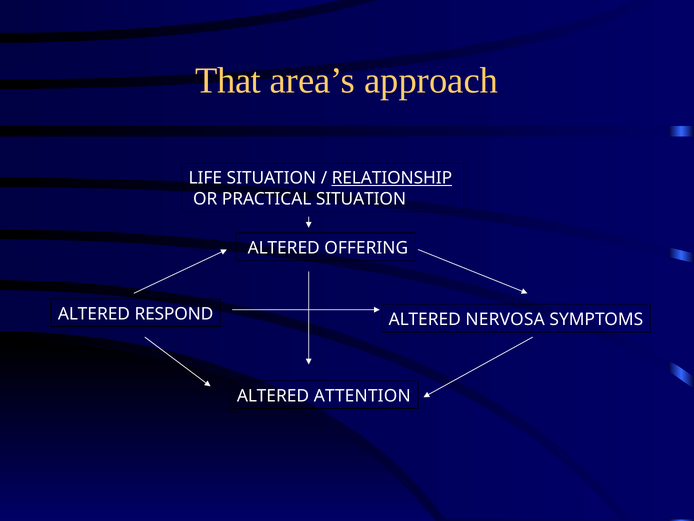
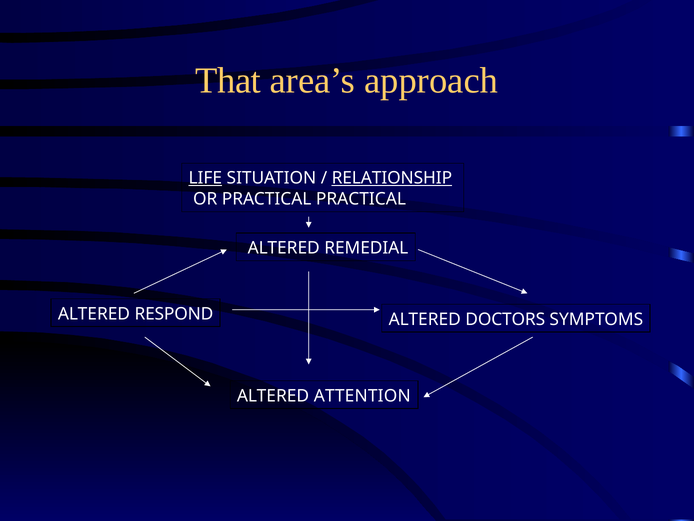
LIFE underline: none -> present (205, 178)
PRACTICAL SITUATION: SITUATION -> PRACTICAL (361, 199)
OFFERING: OFFERING -> REMEDIAL (366, 248)
NERVOSA: NERVOSA -> DOCTORS (505, 319)
